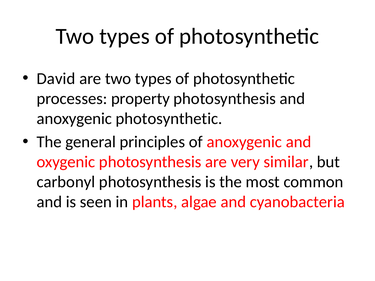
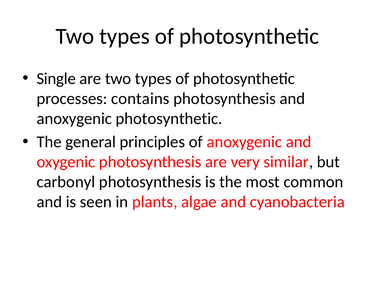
David: David -> Single (56, 79)
property: property -> contains (140, 99)
